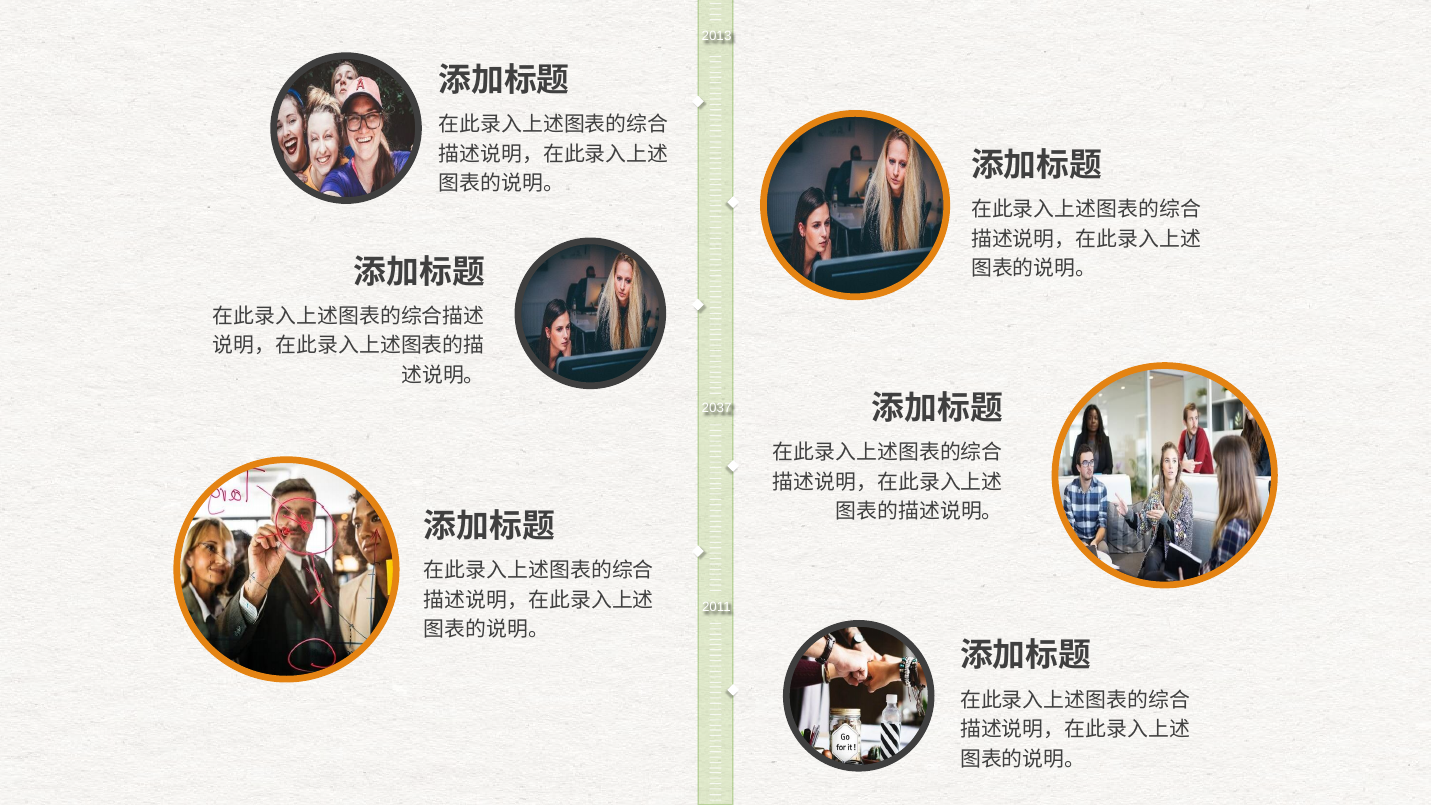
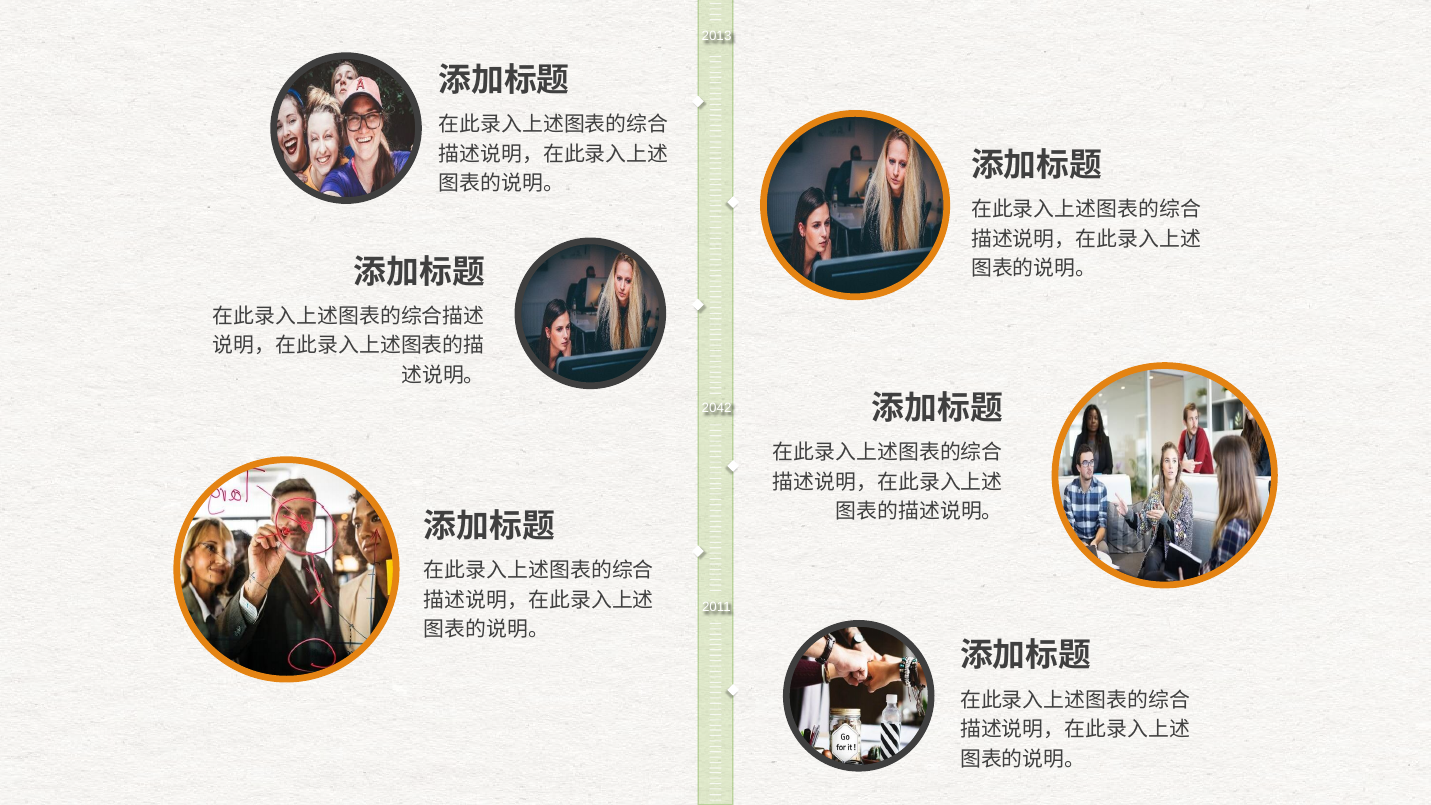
2037: 2037 -> 2042 (717, 408)
